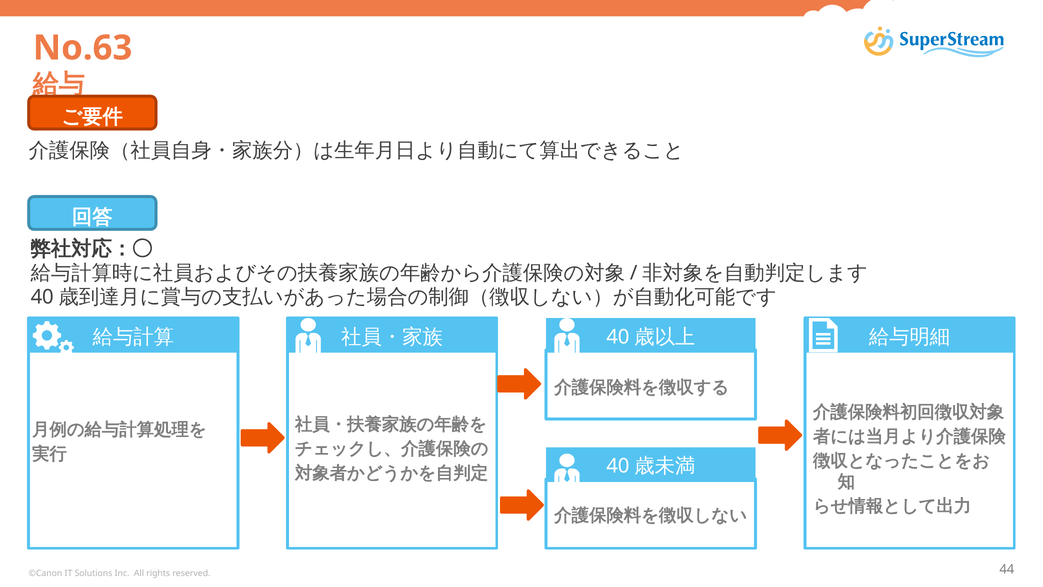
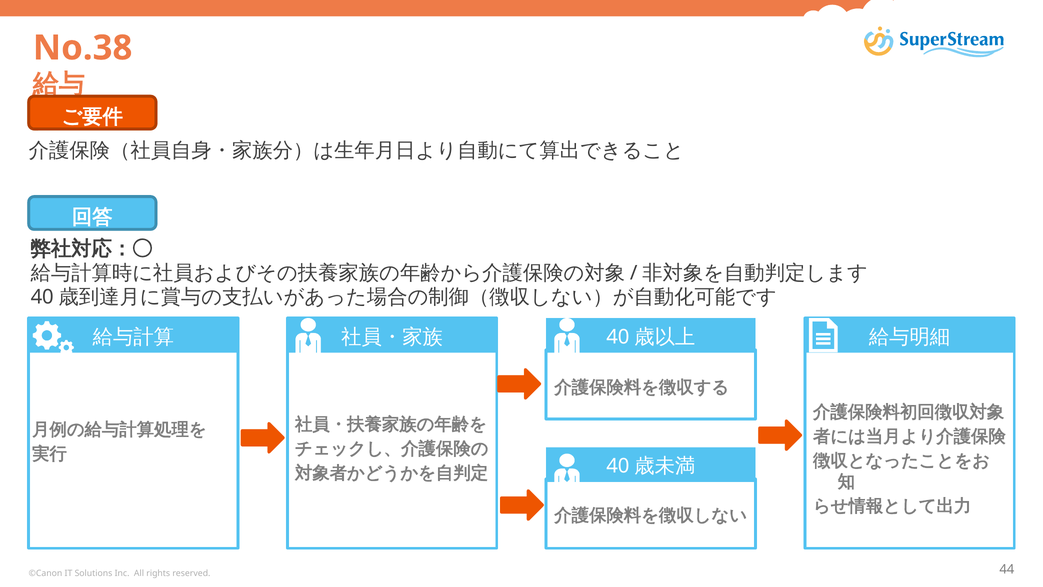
No.63: No.63 -> No.38 (83, 48)
